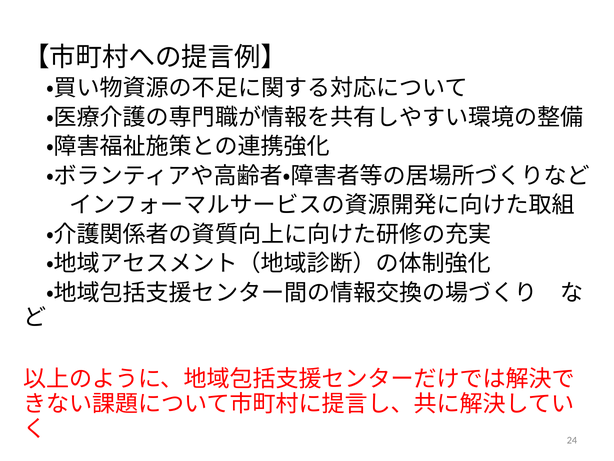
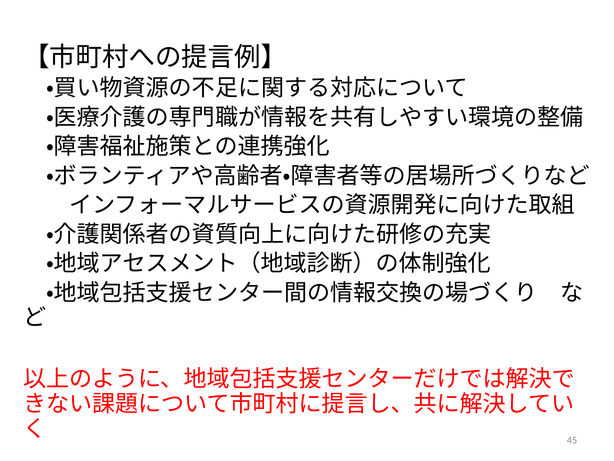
24: 24 -> 45 (572, 440)
